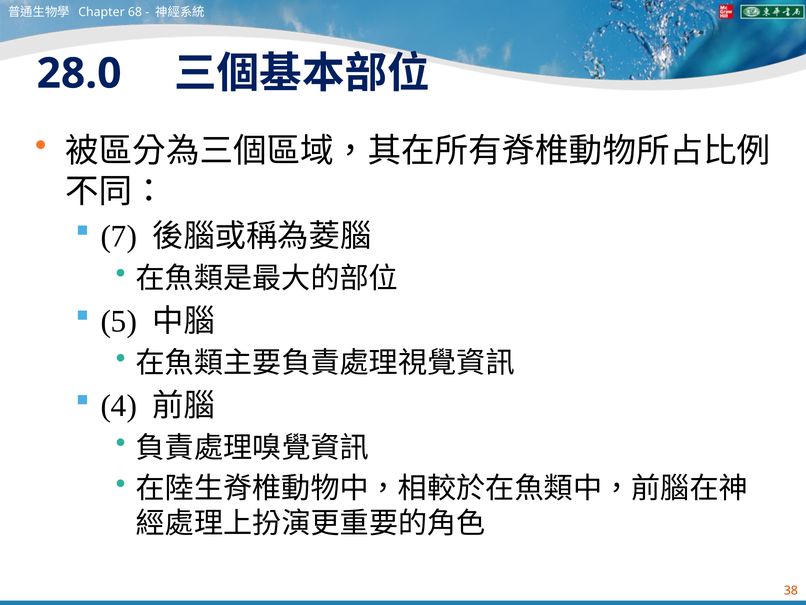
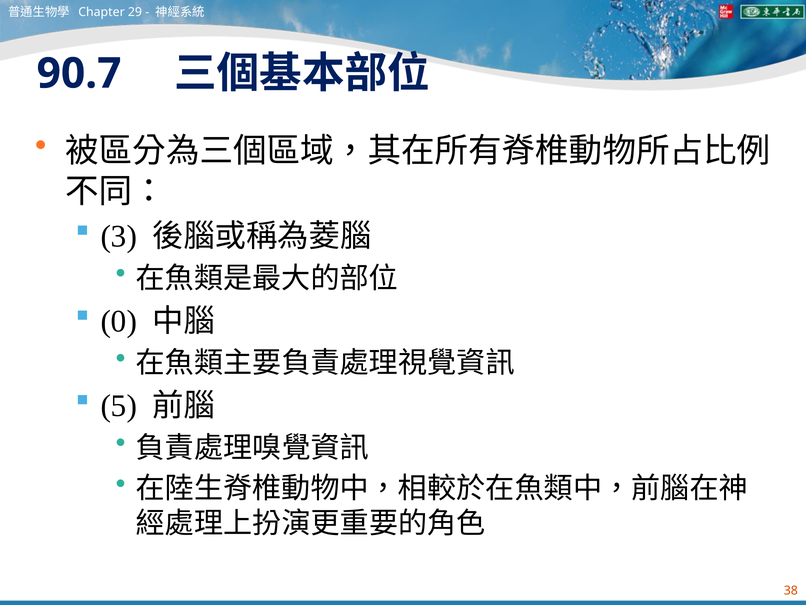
68: 68 -> 29 (135, 12)
28.0: 28.0 -> 90.7 (79, 74)
7: 7 -> 3 (119, 236)
5: 5 -> 0 (119, 321)
4: 4 -> 5 (119, 406)
